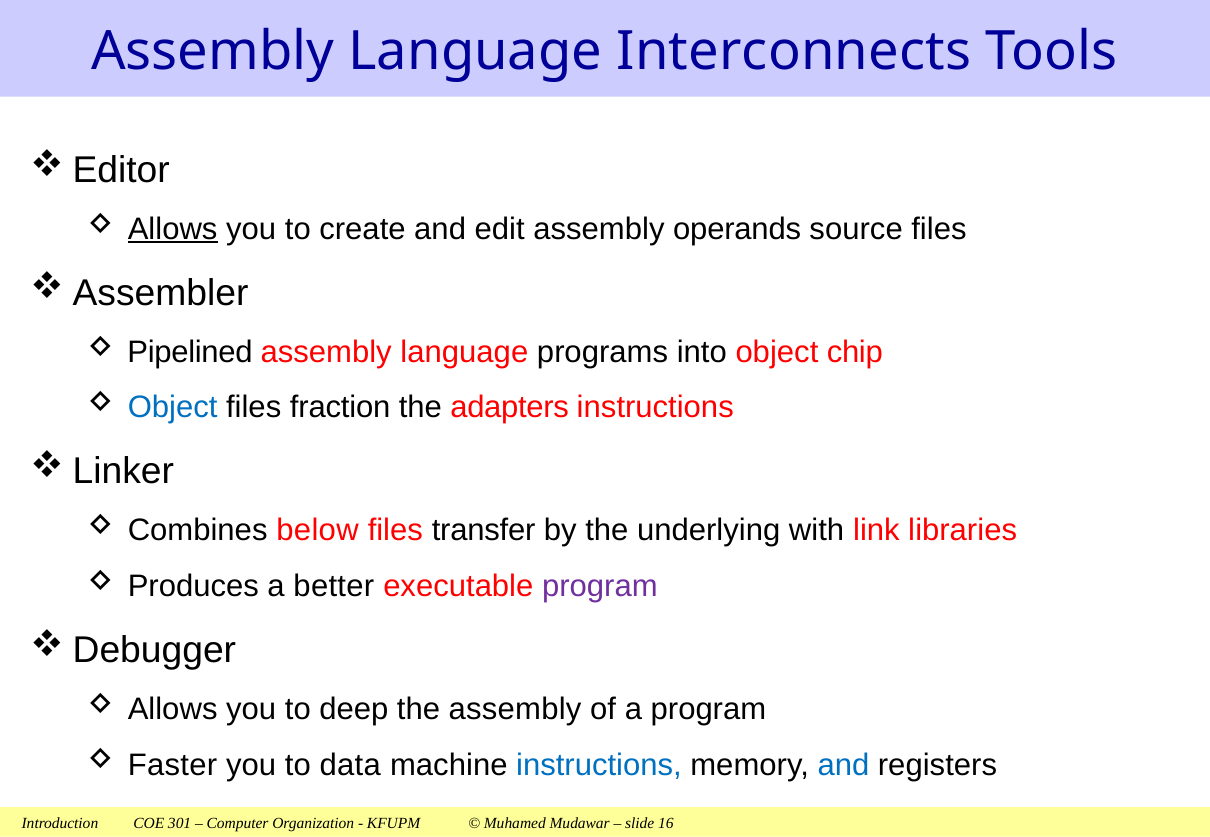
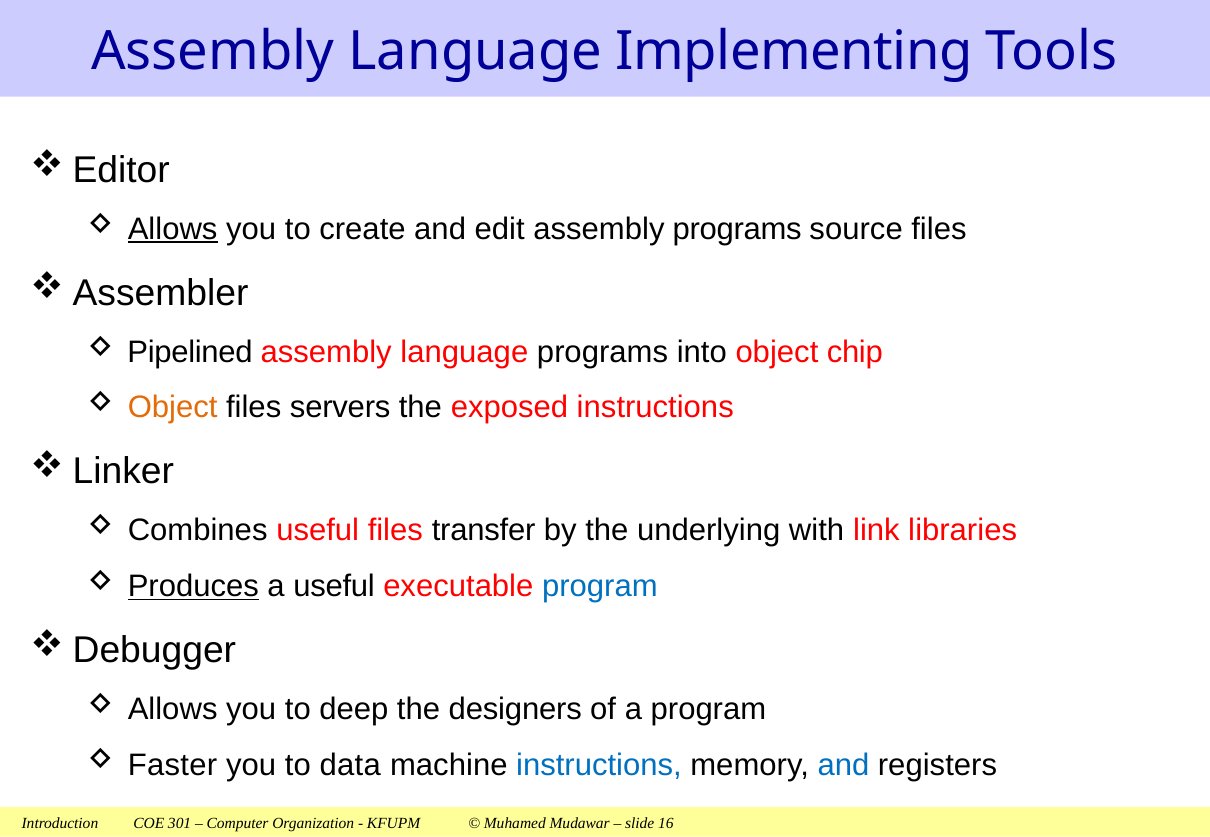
Interconnects: Interconnects -> Implementing (794, 52)
assembly operands: operands -> programs (737, 229)
Object colour: blue -> orange (173, 408)
fraction: fraction -> servers (340, 408)
adapters: adapters -> exposed (509, 408)
Combines below: below -> useful (318, 531)
Produces underline: none -> present (193, 587)
a better: better -> useful (334, 587)
program colour: purple -> blue (600, 587)
the assembly: assembly -> designers (515, 710)
